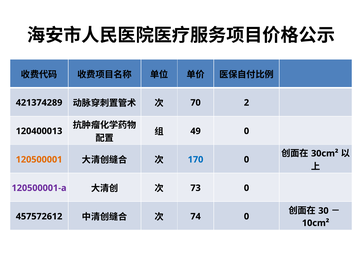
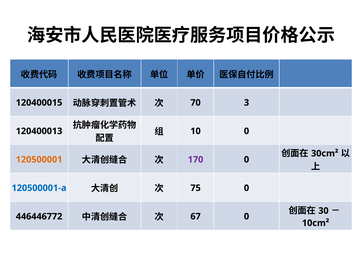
421374289: 421374289 -> 120400015 (39, 103)
2: 2 -> 3 (247, 103)
49: 49 -> 10 (196, 131)
170 colour: blue -> purple (196, 160)
120500001-a colour: purple -> blue (39, 188)
73: 73 -> 75 (196, 188)
457572612: 457572612 -> 446446772 (39, 217)
74: 74 -> 67 (196, 217)
